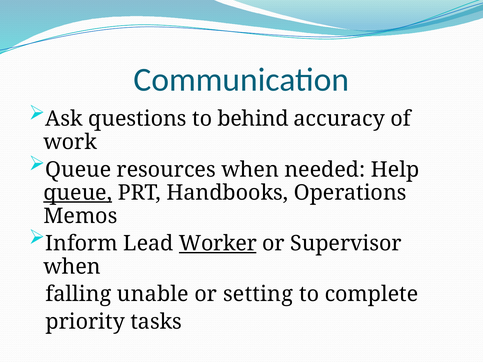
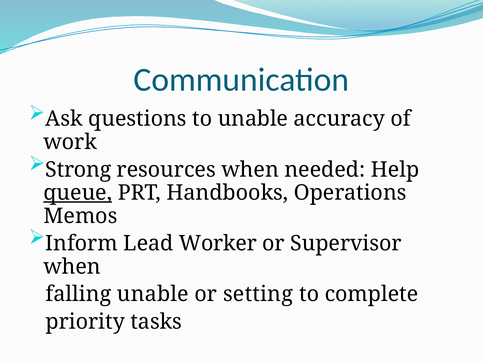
to behind: behind -> unable (253, 119)
Queue: Queue -> Strong (78, 170)
Worker underline: present -> none (218, 244)
